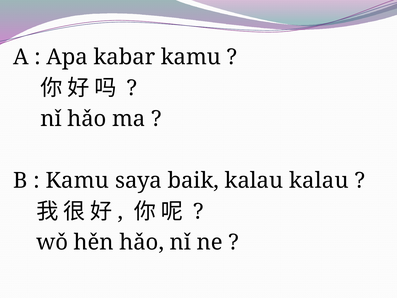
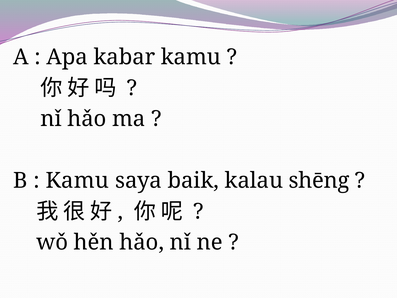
kalau kalau: kalau -> shēng (319, 180)
